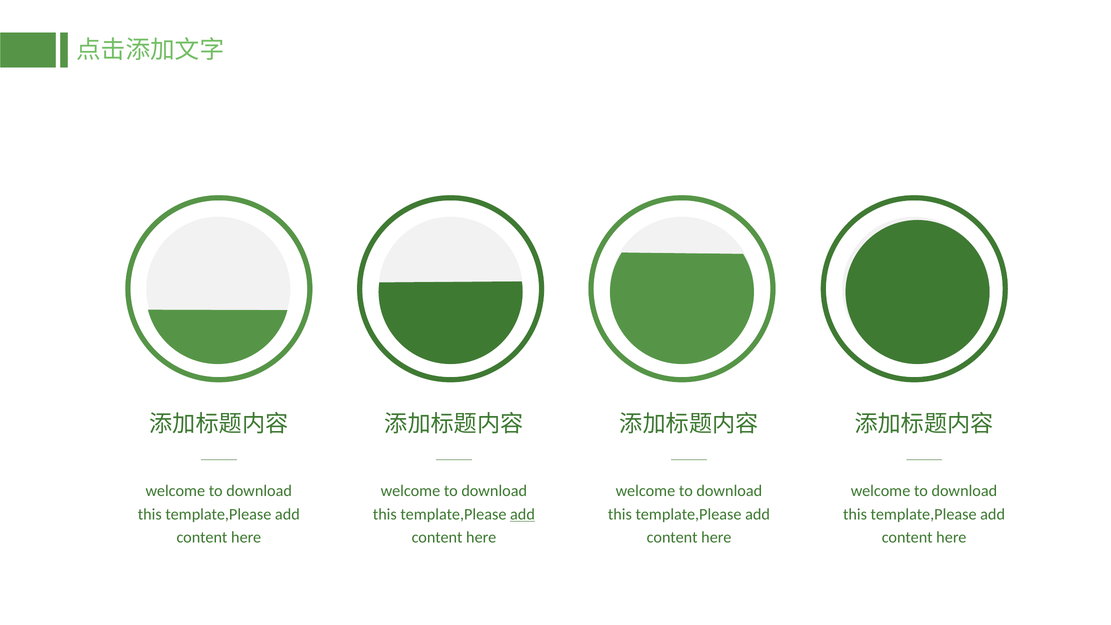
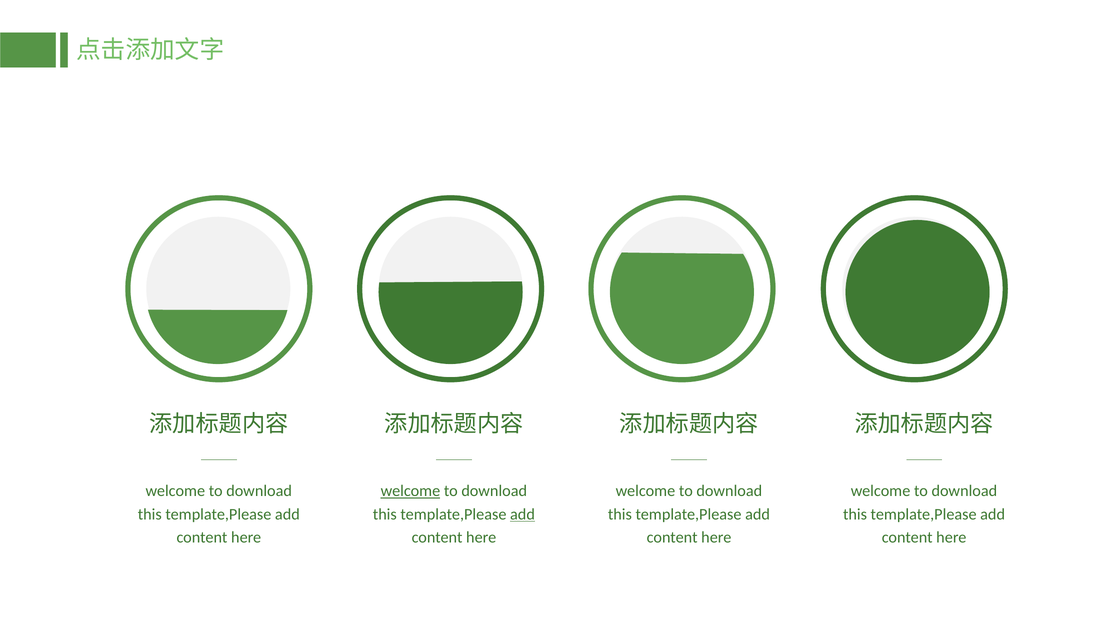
welcome underline: none -> present (410, 491)
